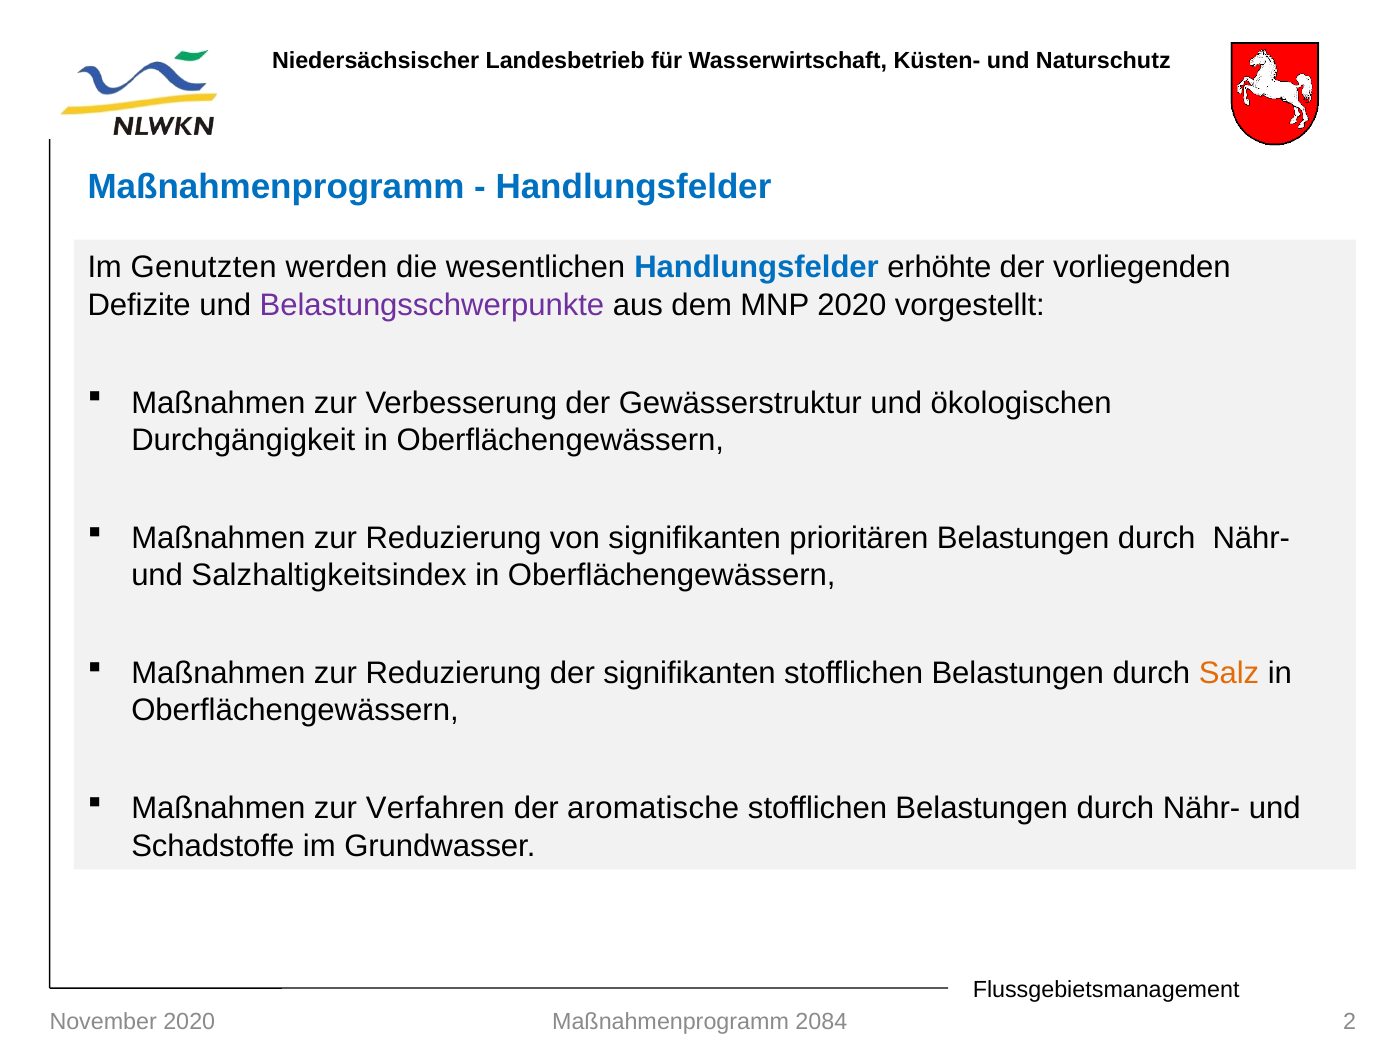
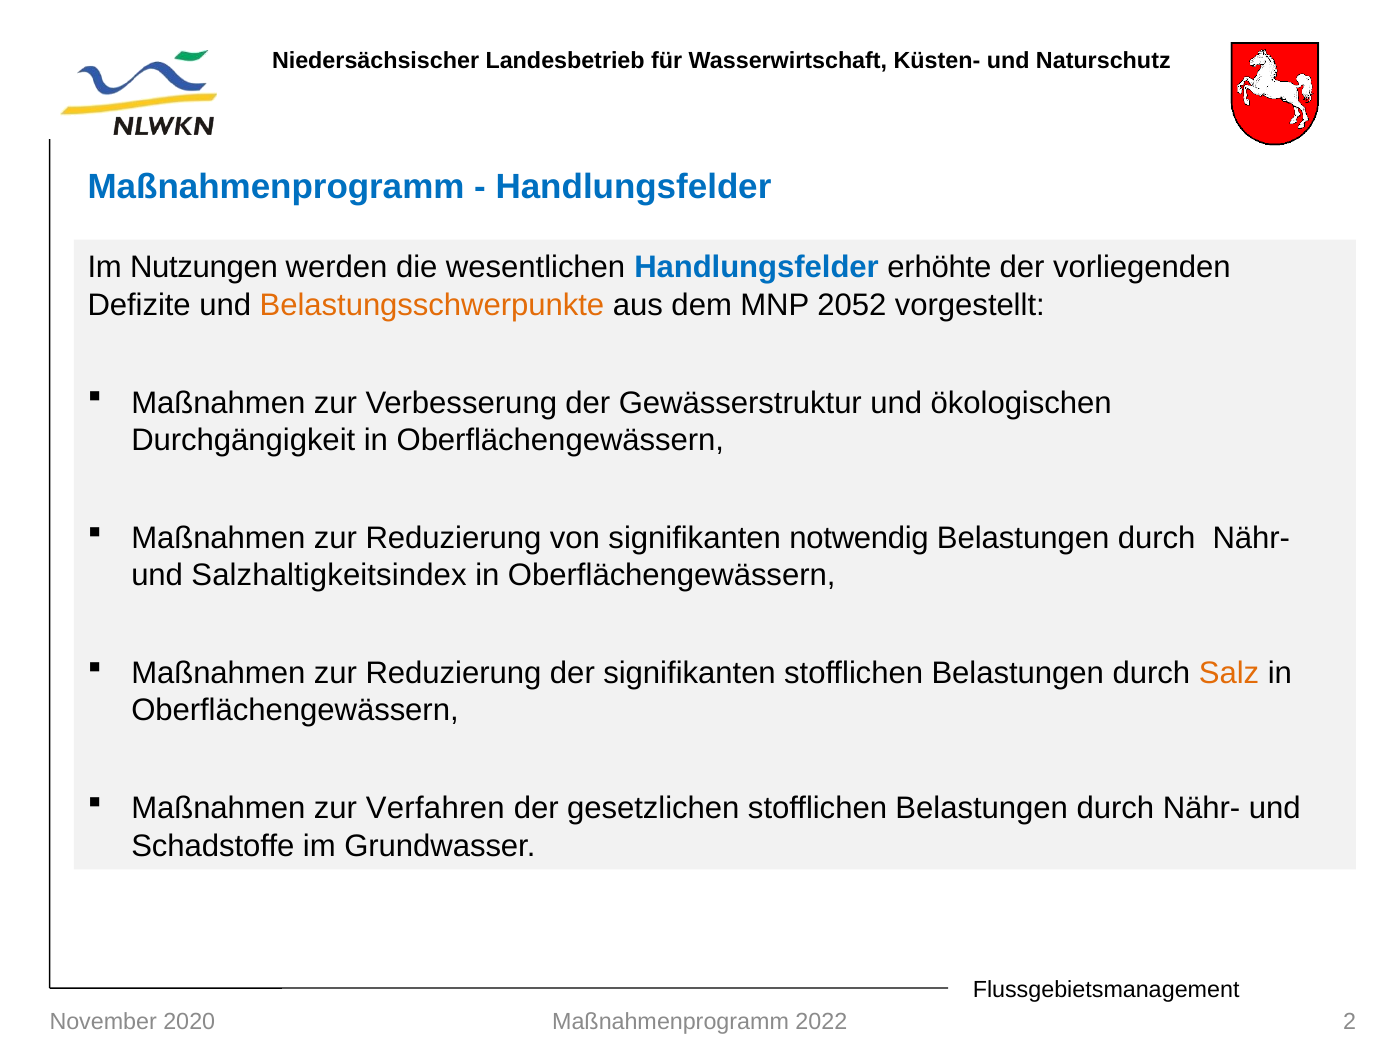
Genutzten: Genutzten -> Nutzungen (204, 267)
Belastungsschwerpunkte colour: purple -> orange (432, 305)
MNP 2020: 2020 -> 2052 (852, 305)
prioritären: prioritären -> notwendig (859, 538)
aromatische: aromatische -> gesetzlichen (653, 809)
2084: 2084 -> 2022 (821, 1022)
